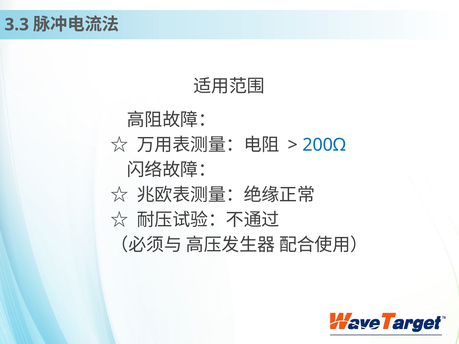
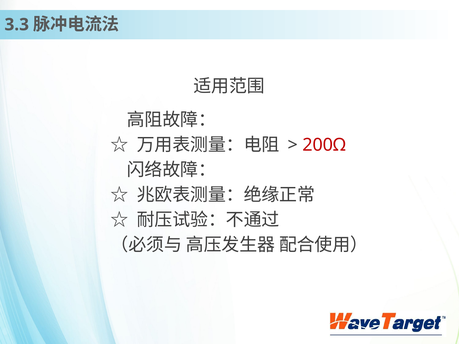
200Ω colour: blue -> red (324, 145)
